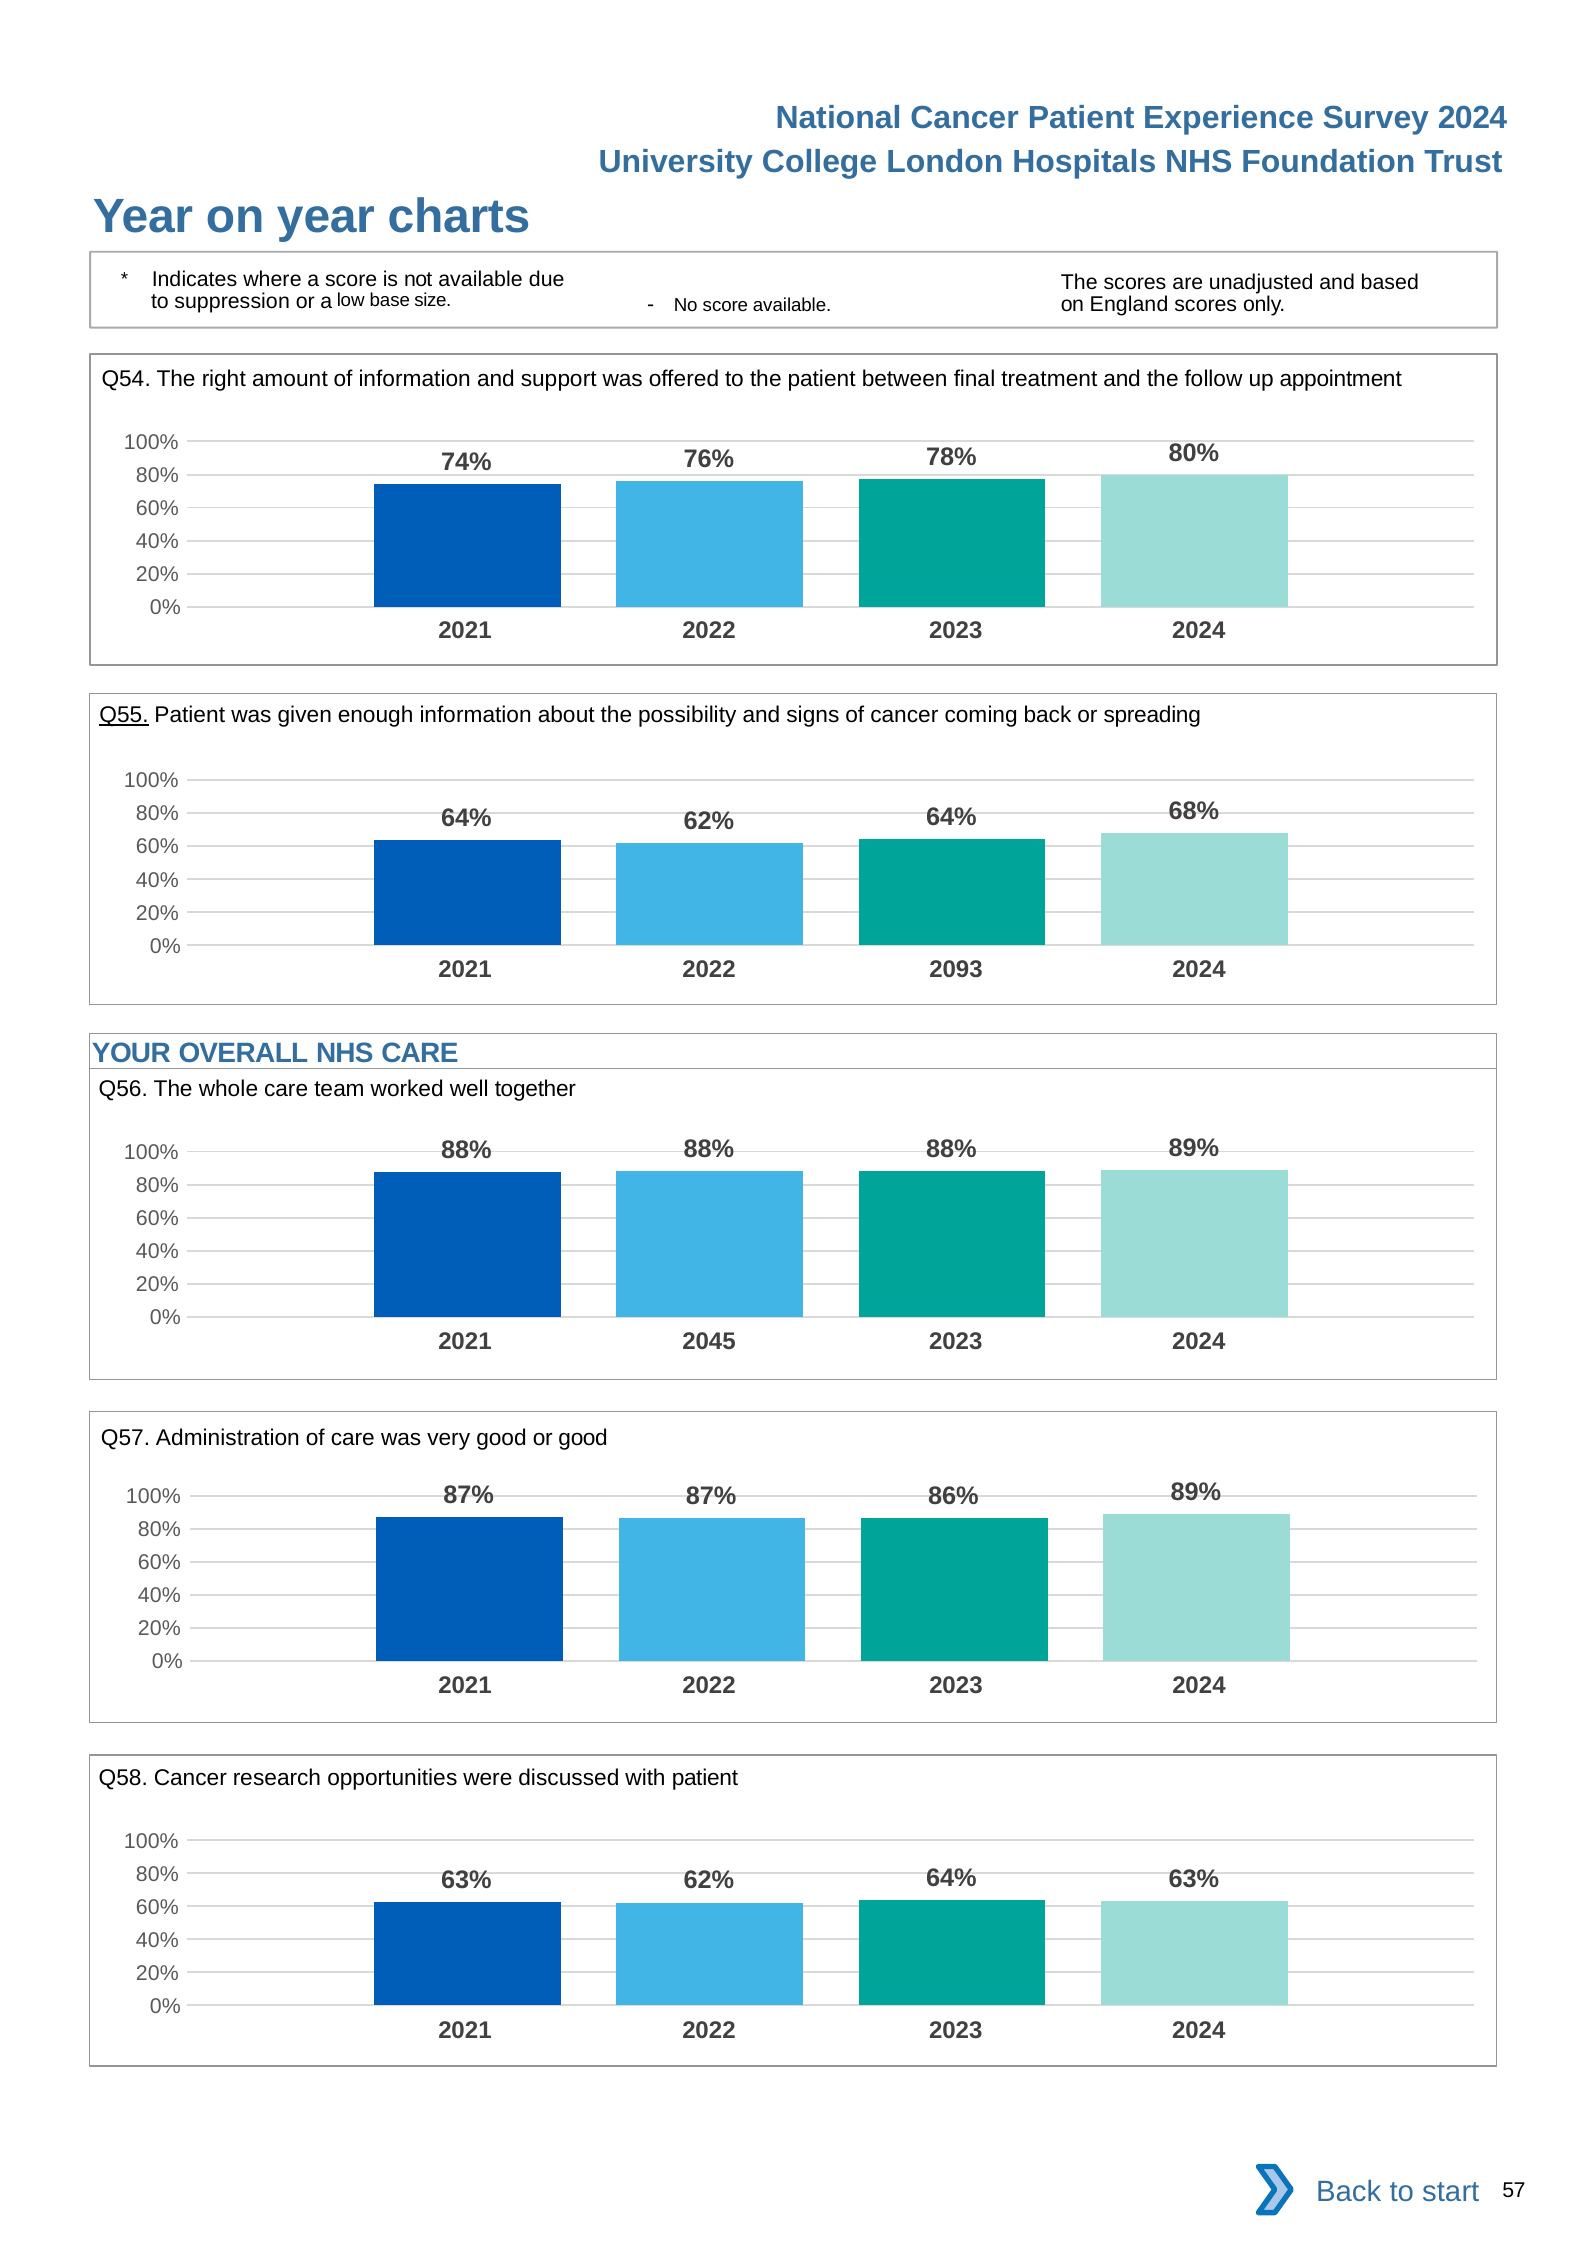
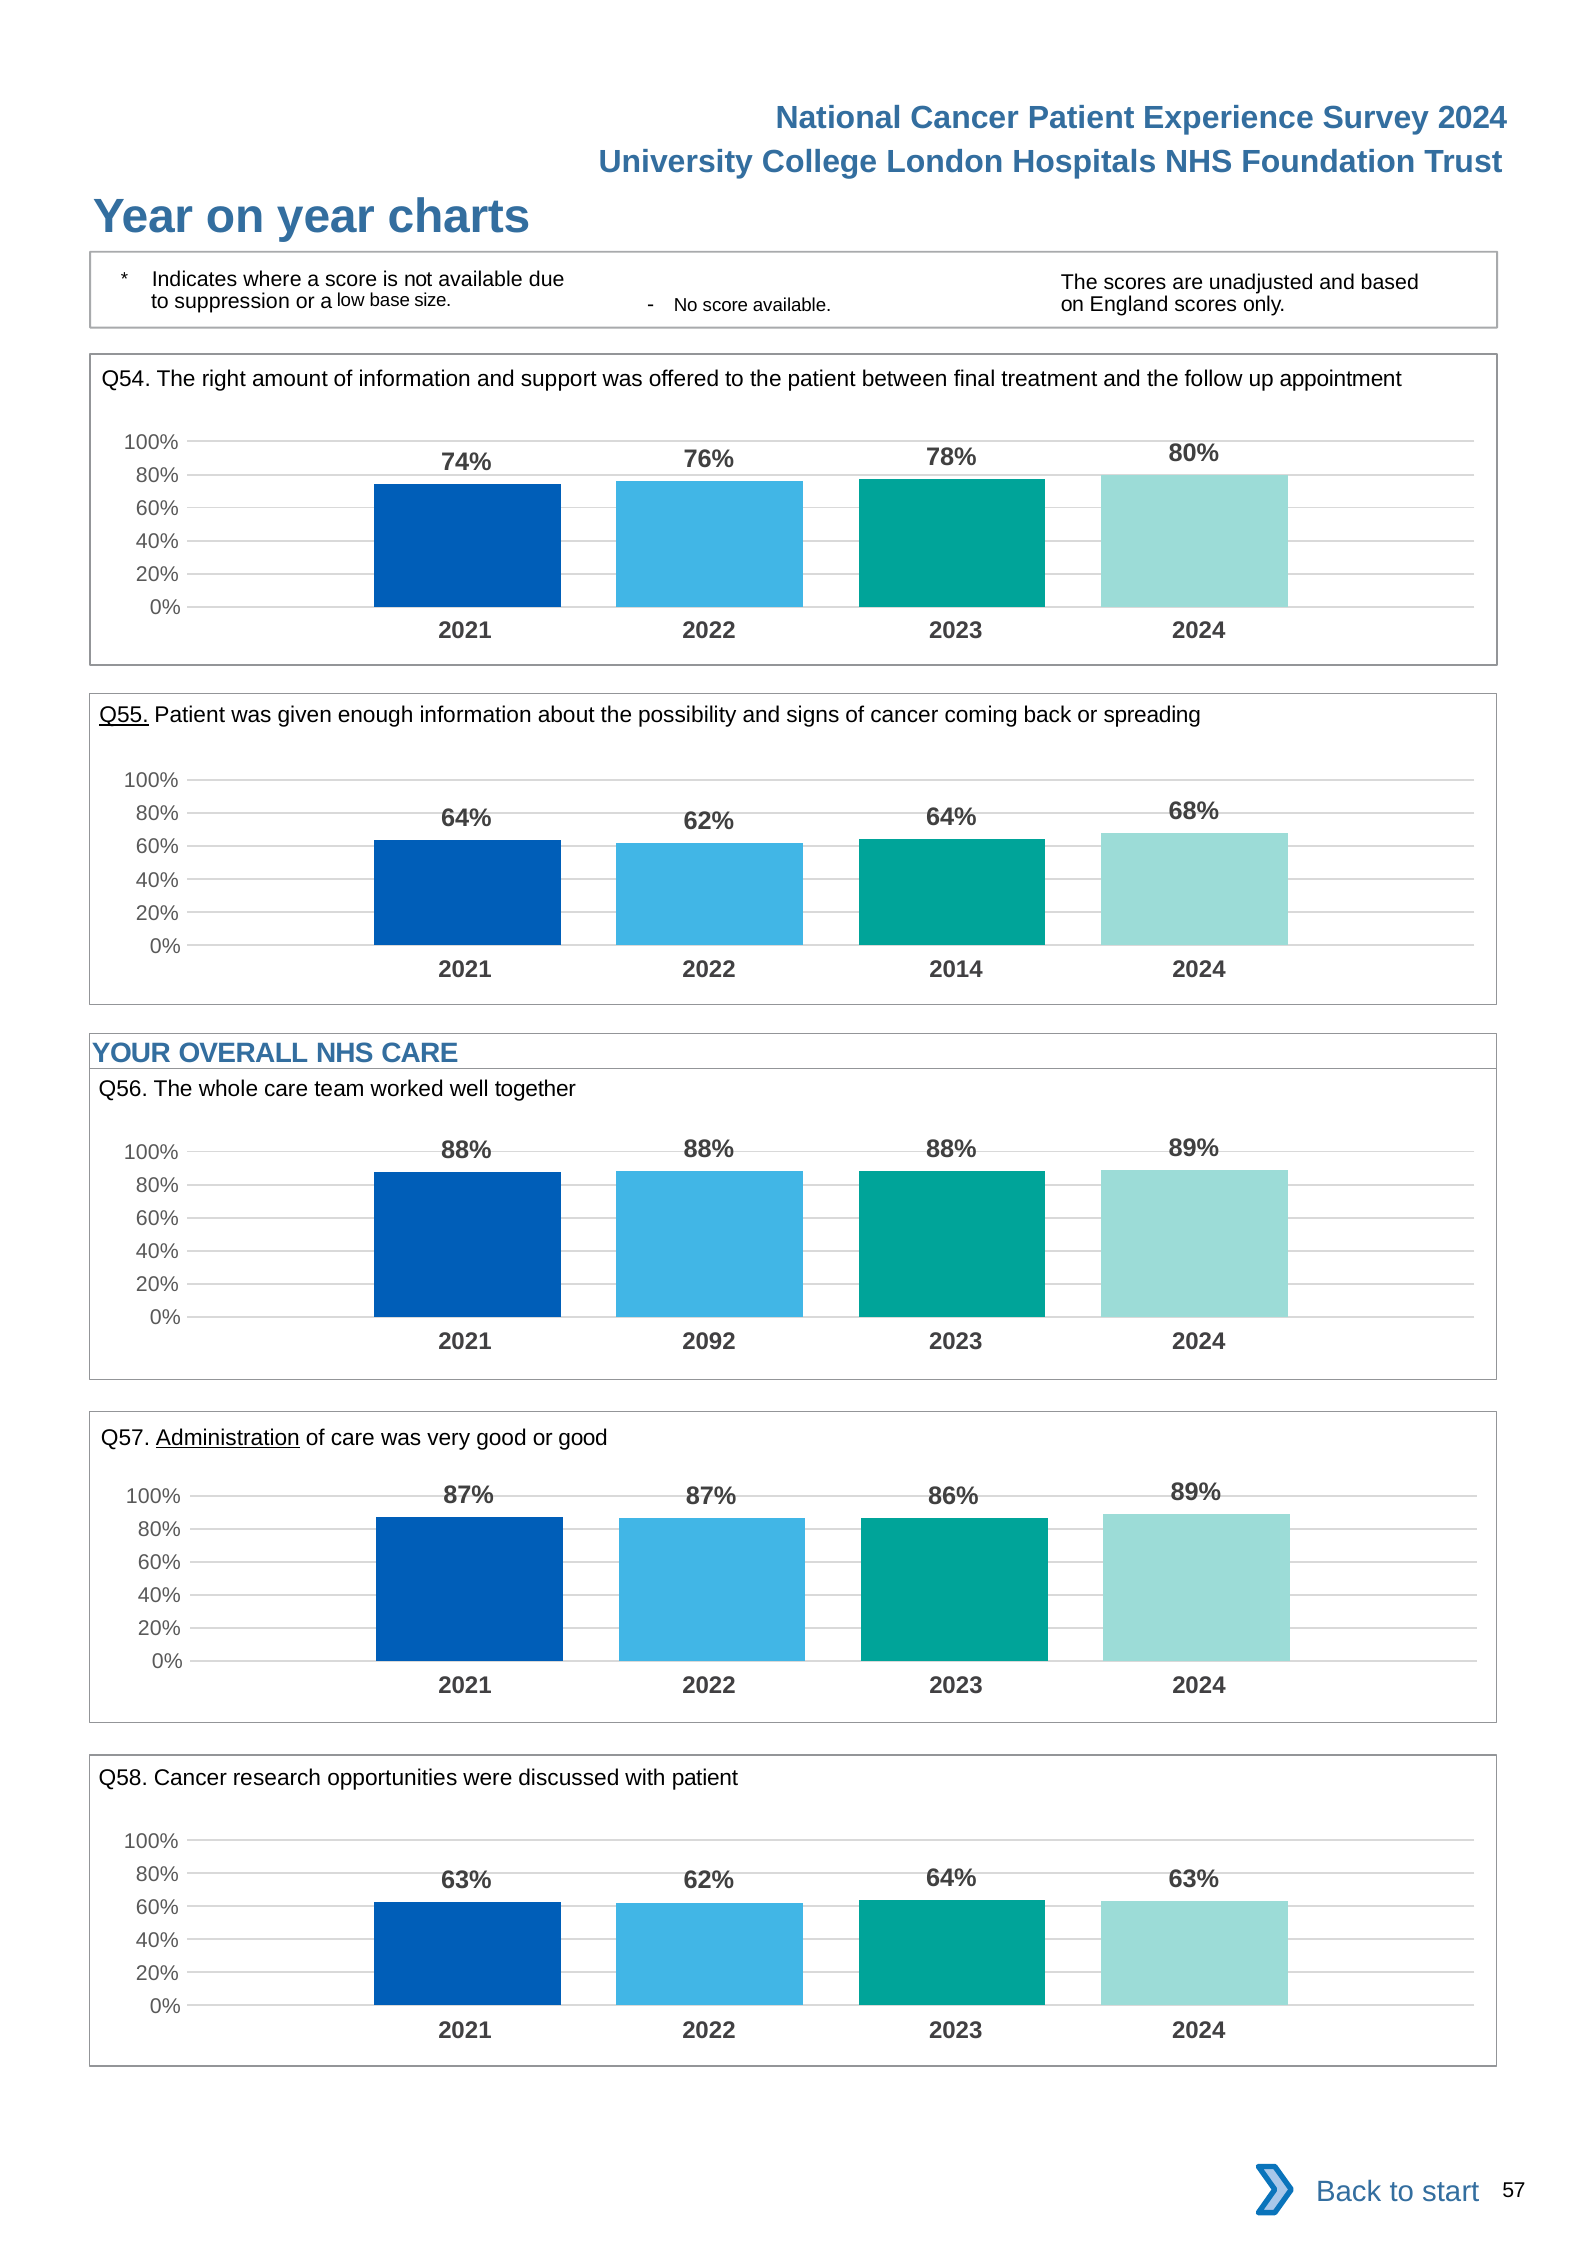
2093: 2093 -> 2014 (956, 970)
2045: 2045 -> 2092 (709, 1341)
Administration underline: none -> present (228, 1438)
